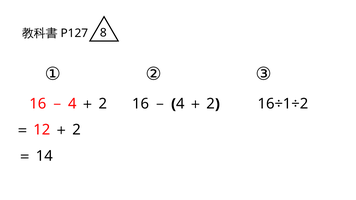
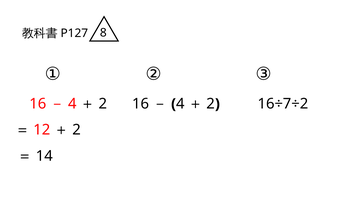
16÷1÷2: 16÷1÷2 -> 16÷7÷2 (283, 104)
